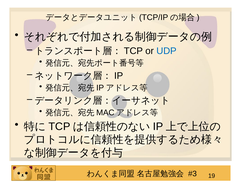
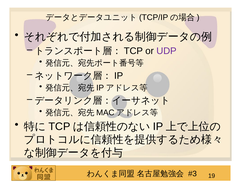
UDP colour: blue -> purple (166, 51)
